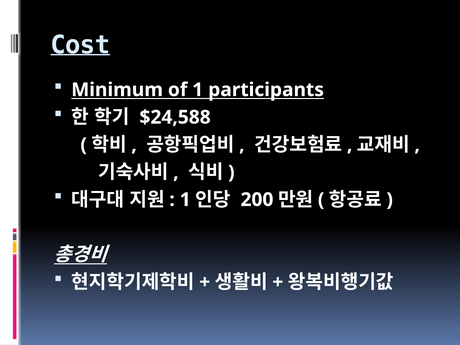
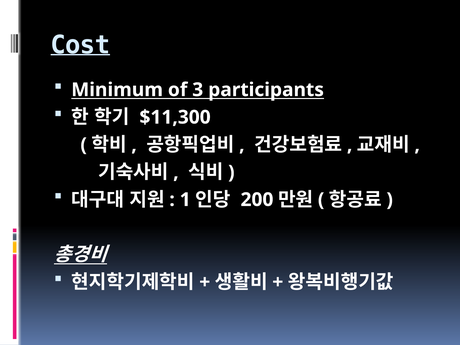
of 1: 1 -> 3 (198, 90)
$24,588: $24,588 -> $11,300 (175, 117)
